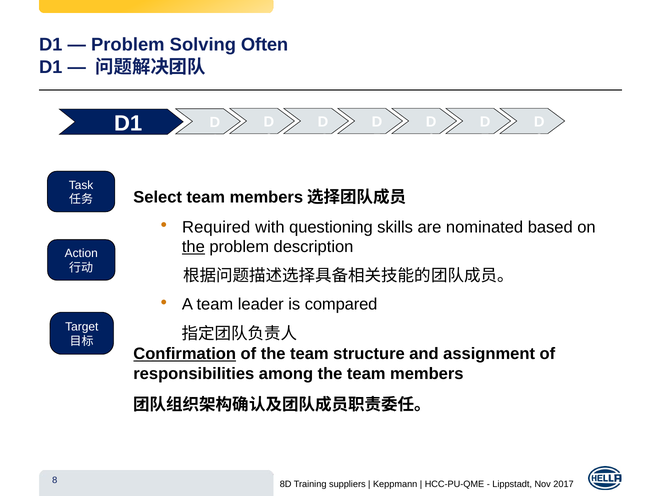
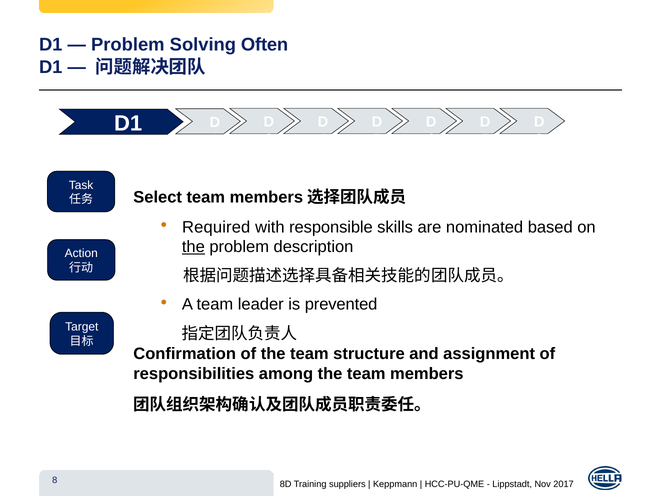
questioning: questioning -> responsible (331, 227)
compared: compared -> prevented (341, 304)
Confirmation underline: present -> none (185, 354)
